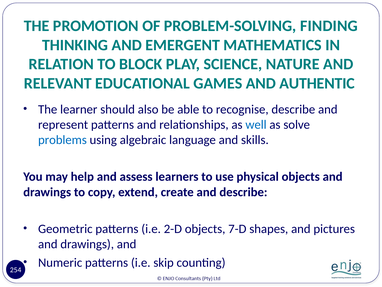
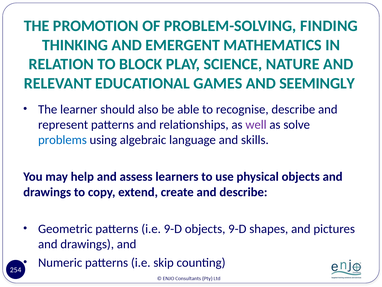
AUTHENTIC: AUTHENTIC -> SEEMINGLY (317, 83)
well colour: blue -> purple (256, 124)
i.e 2-D: 2-D -> 9-D (173, 228)
objects 7-D: 7-D -> 9-D (237, 228)
